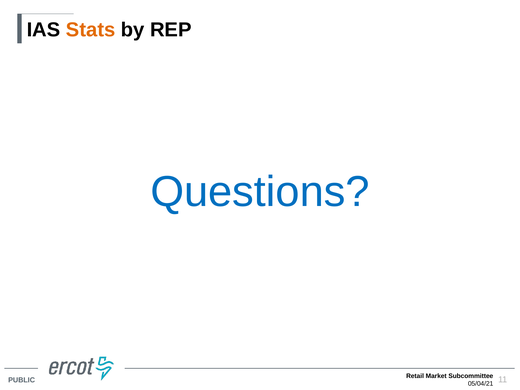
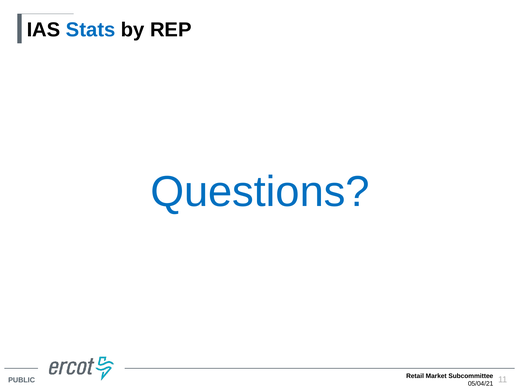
Stats colour: orange -> blue (91, 30)
